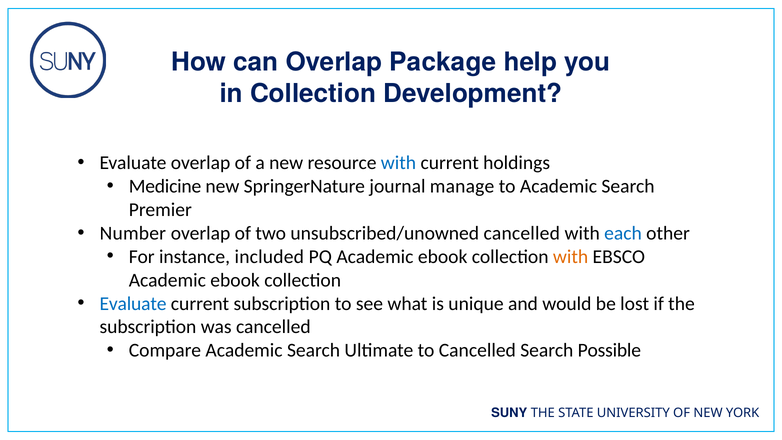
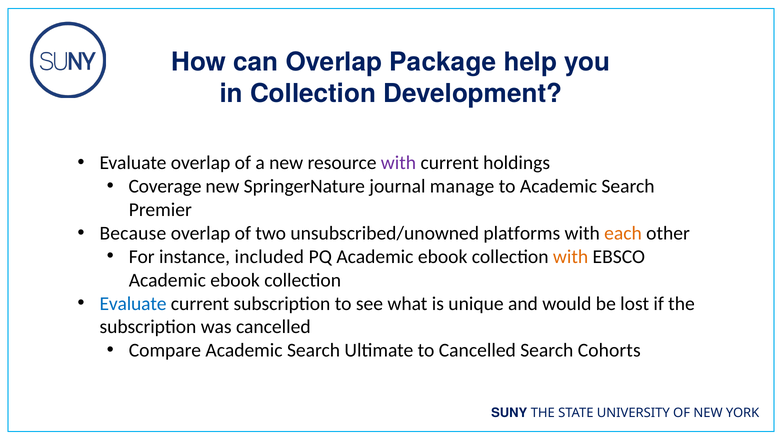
with colour: blue -> purple (398, 163)
Medicine: Medicine -> Coverage (165, 186)
Number: Number -> Because (133, 233)
unsubscribed/unowned cancelled: cancelled -> platforms (522, 233)
each colour: blue -> orange (623, 233)
Possible: Possible -> Cohorts (609, 350)
